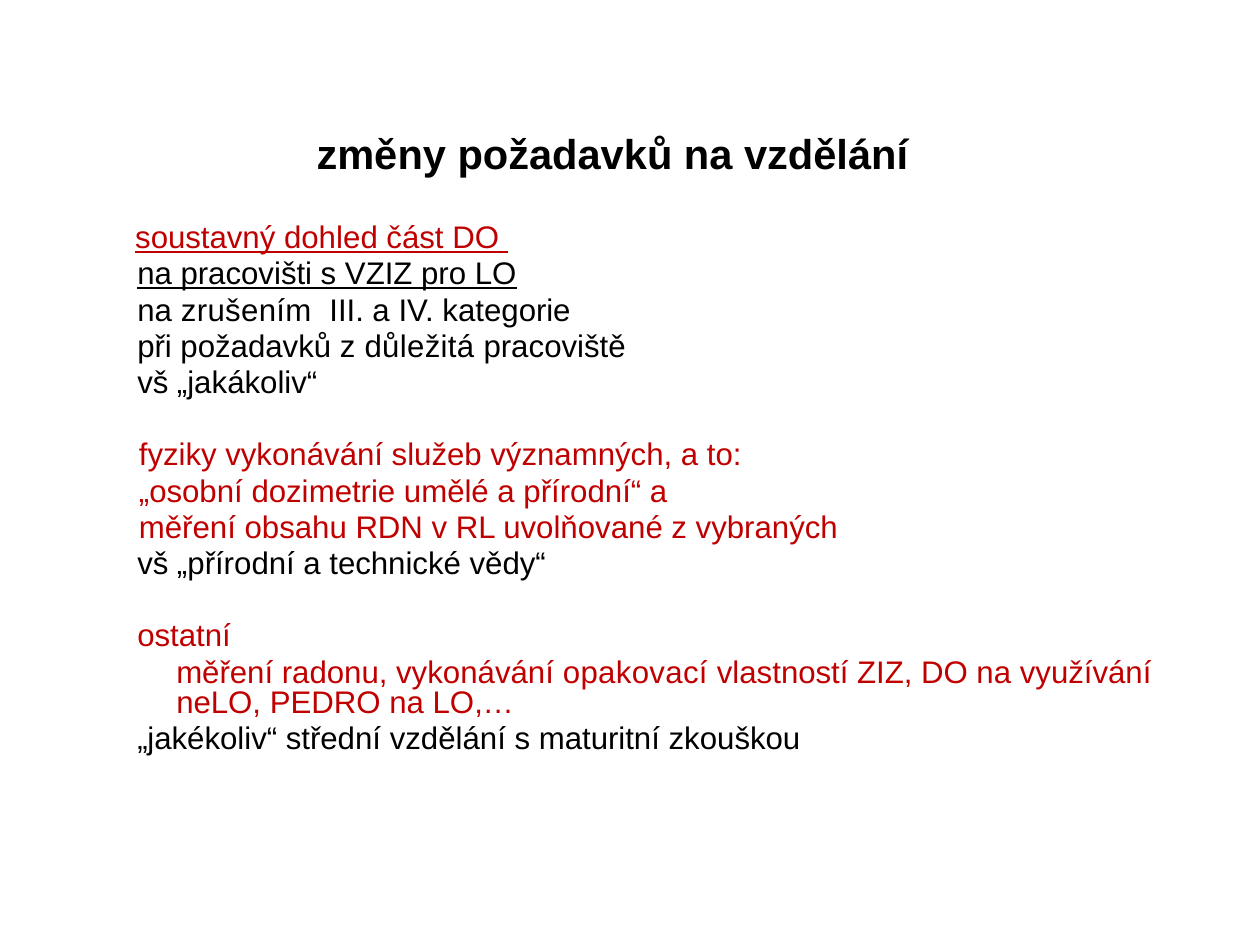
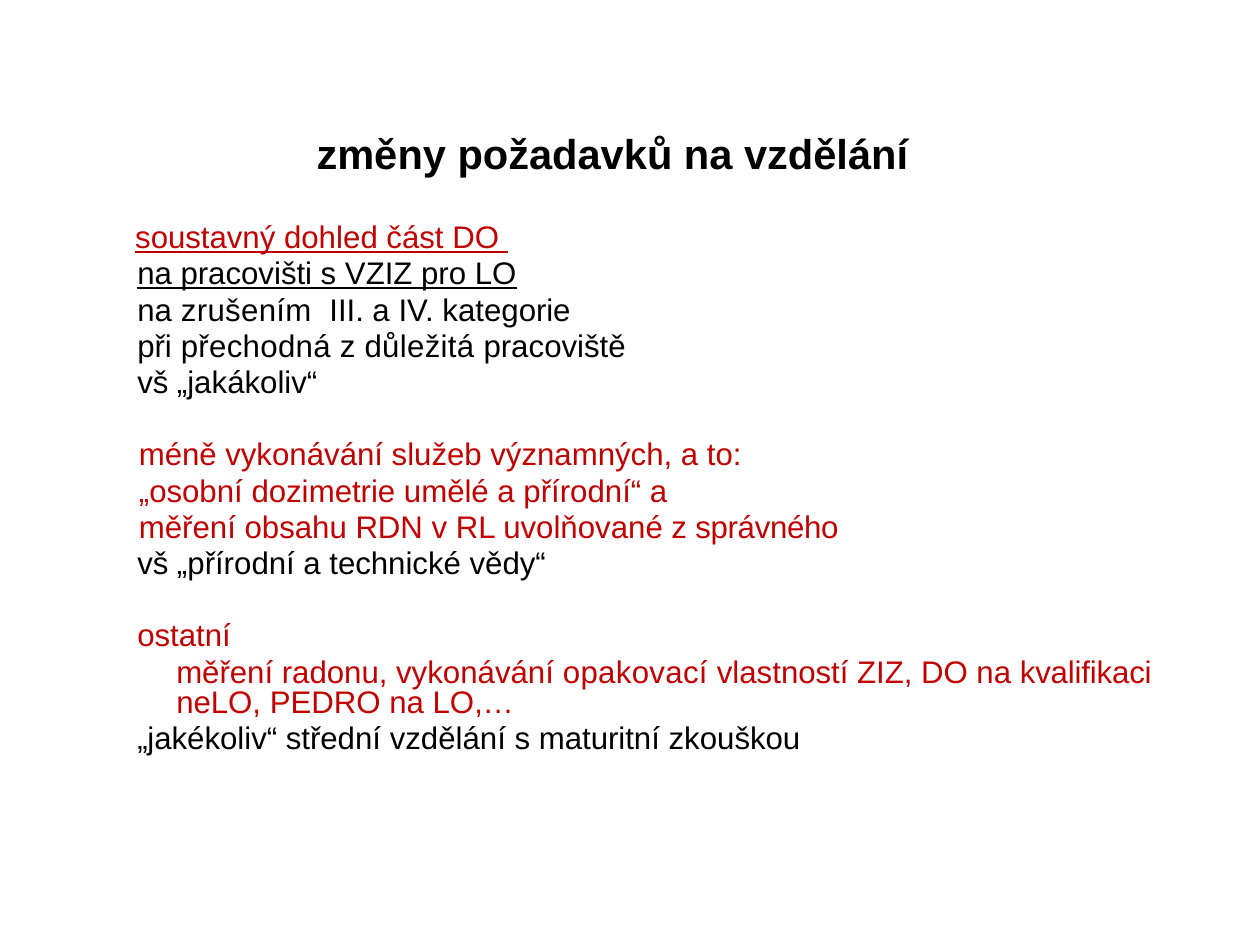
při požadavků: požadavků -> přechodná (256, 347)
fyziky: fyziky -> méně (178, 456)
vybraných: vybraných -> správného (767, 528)
využívání: využívání -> kvalifikaci (1086, 673)
